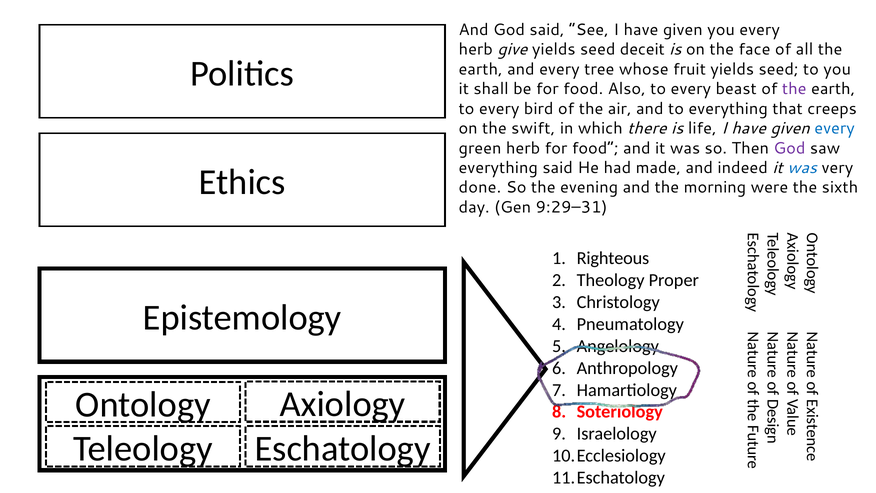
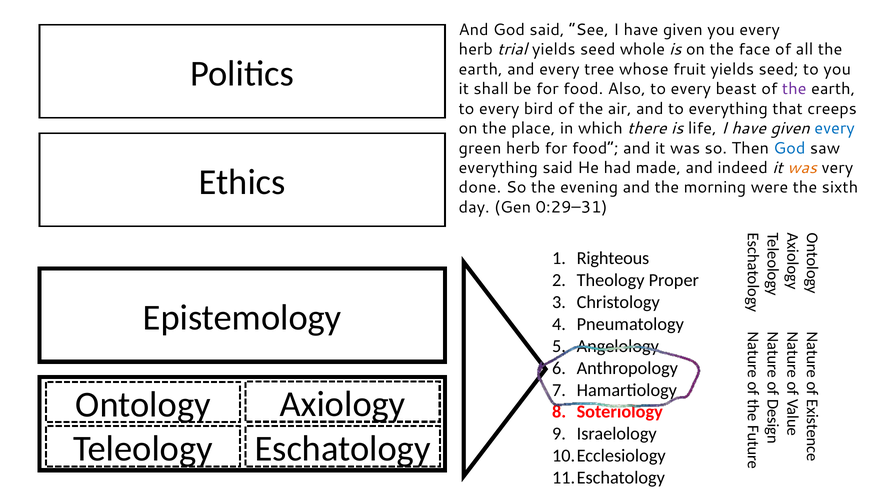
give: give -> trial (512, 49)
deceit: deceit -> whole (642, 49)
swift: swift -> place (533, 128)
God colour: purple -> blue (789, 148)
was colour: blue -> orange (802, 168)
9:29–31: 9:29–31 -> 0:29–31 (572, 207)
